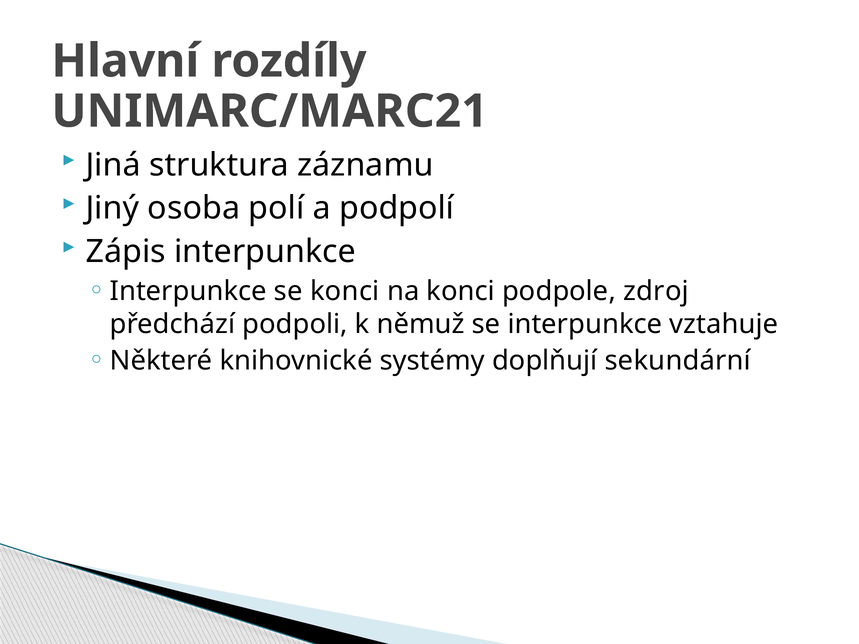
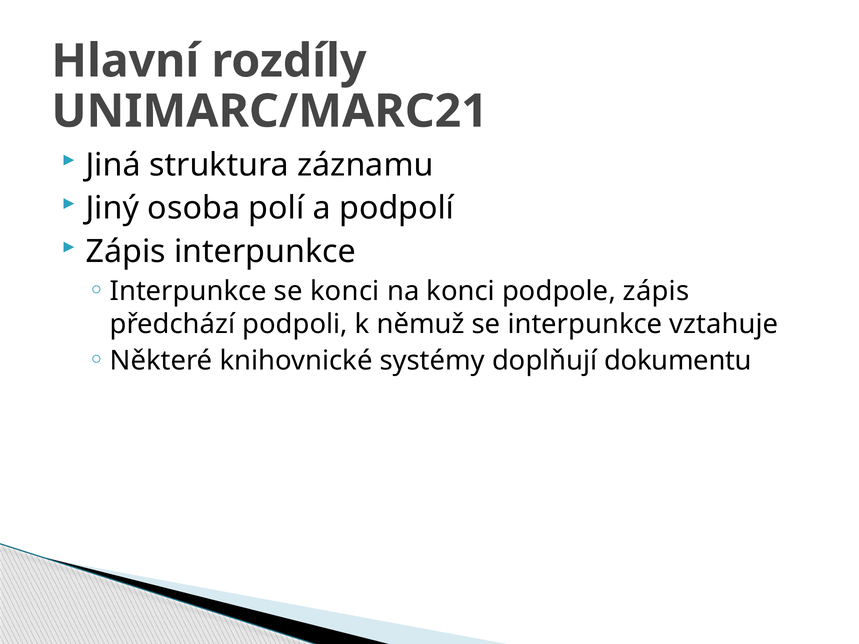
podpole zdroj: zdroj -> zápis (656, 291)
sekundární: sekundární -> dokumentu (678, 361)
